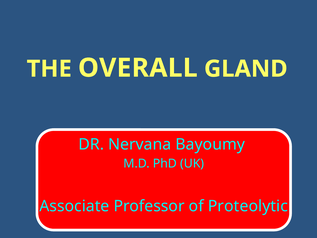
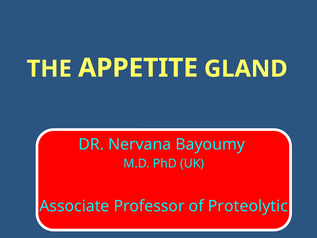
OVERALL: OVERALL -> APPETITE (138, 68)
